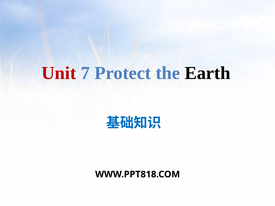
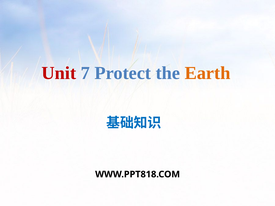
Earth colour: black -> orange (208, 73)
